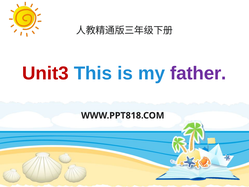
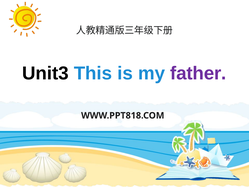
Unit3 colour: red -> black (45, 73)
